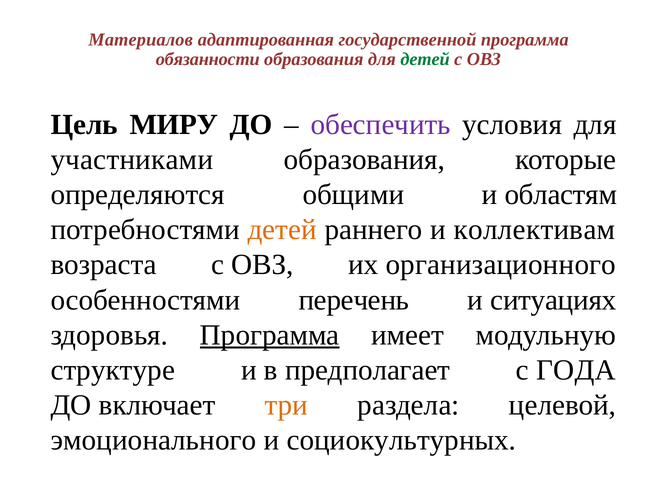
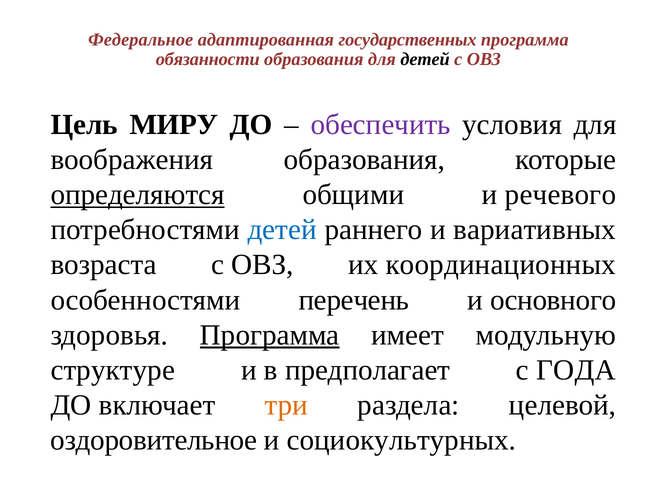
Материалов: Материалов -> Федеральное (141, 40)
государственной: государственной -> государственных (408, 40)
детей colour: green -> black (425, 59)
участниками: участниками -> воображения (132, 159)
определяются underline: none -> present (138, 195)
областям: областям -> речевого (561, 195)
детей colour: orange -> blue (282, 230)
коллективам: коллективам -> вариативных (535, 230)
организационного: организационного -> координационных (501, 265)
ситуациях: ситуациях -> основного (553, 300)
эмоционального: эмоционального -> оздоровительное (154, 440)
